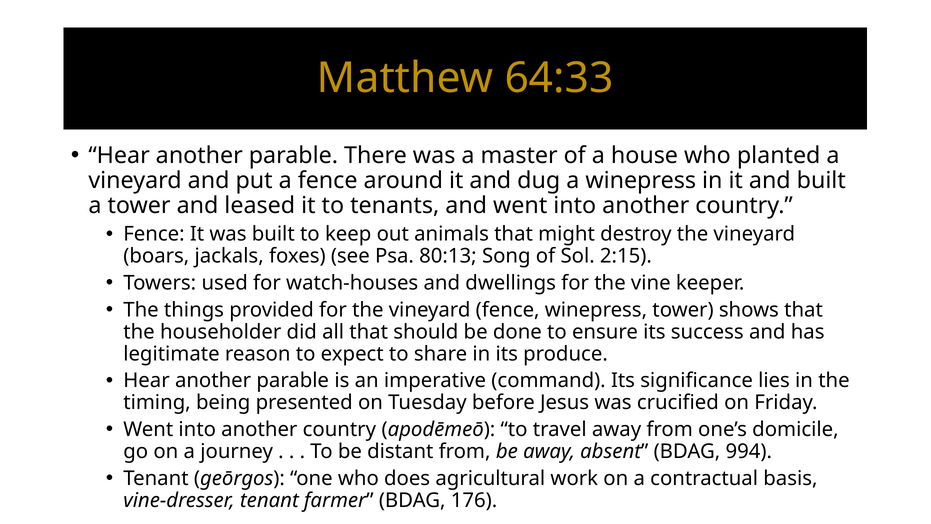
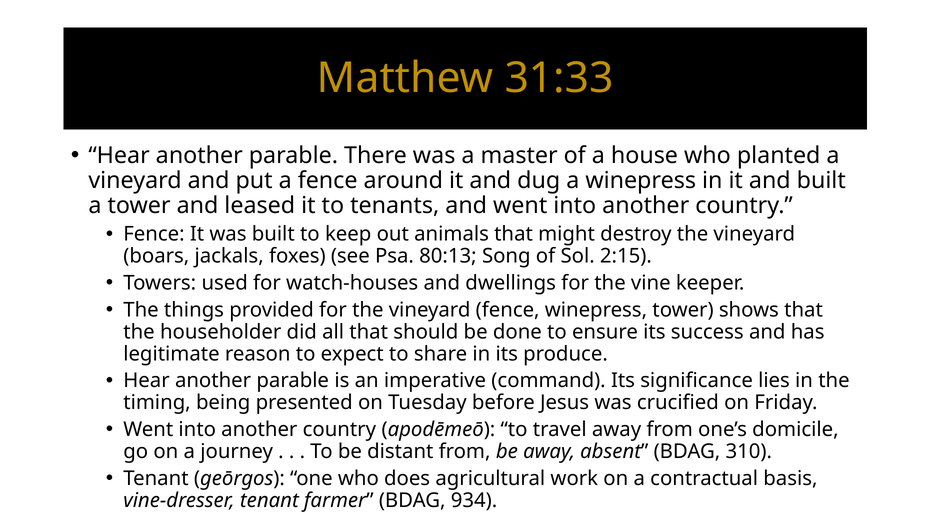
64:33: 64:33 -> 31:33 (559, 78)
994: 994 -> 310 (749, 451)
176: 176 -> 934 (474, 500)
